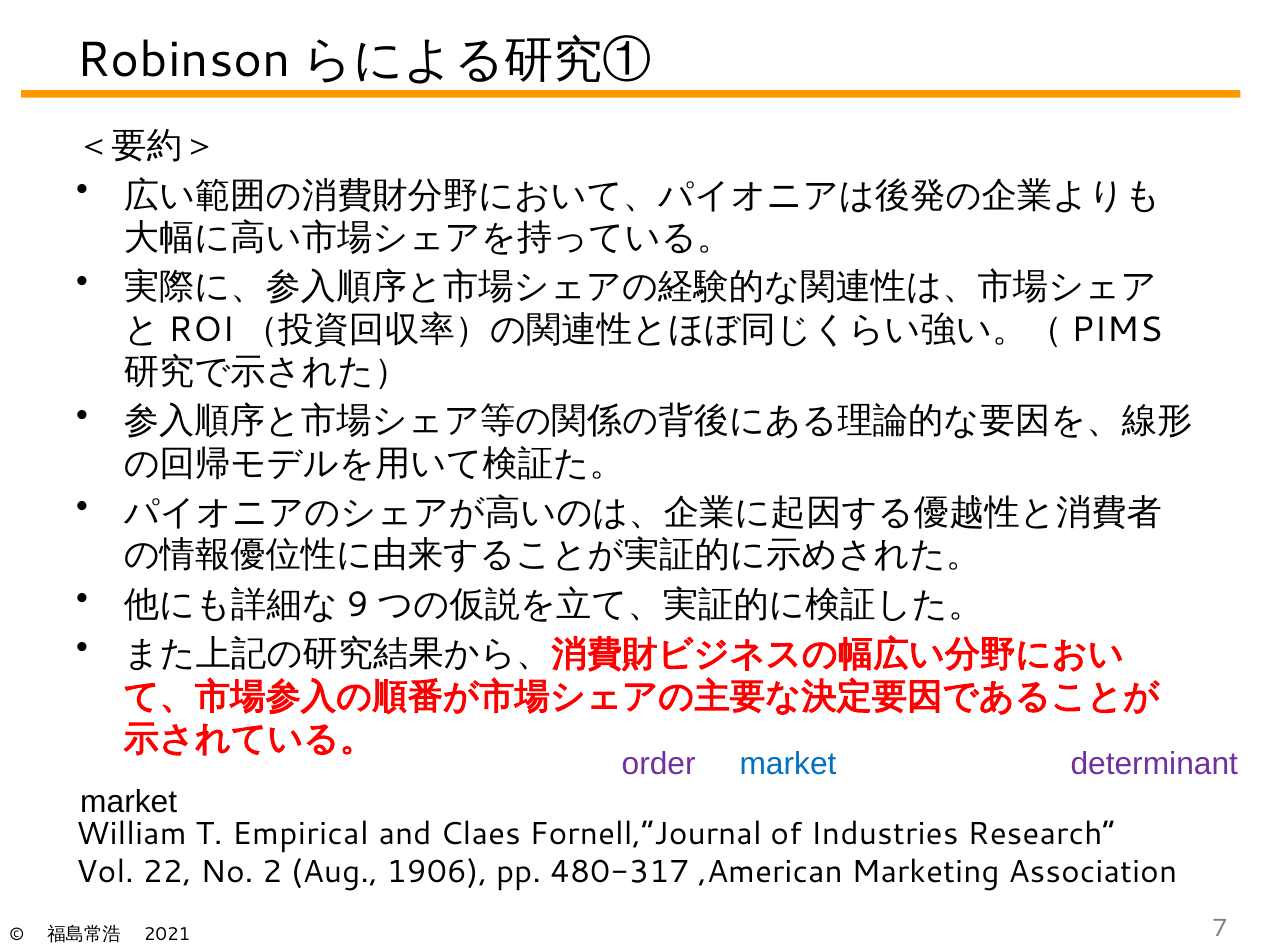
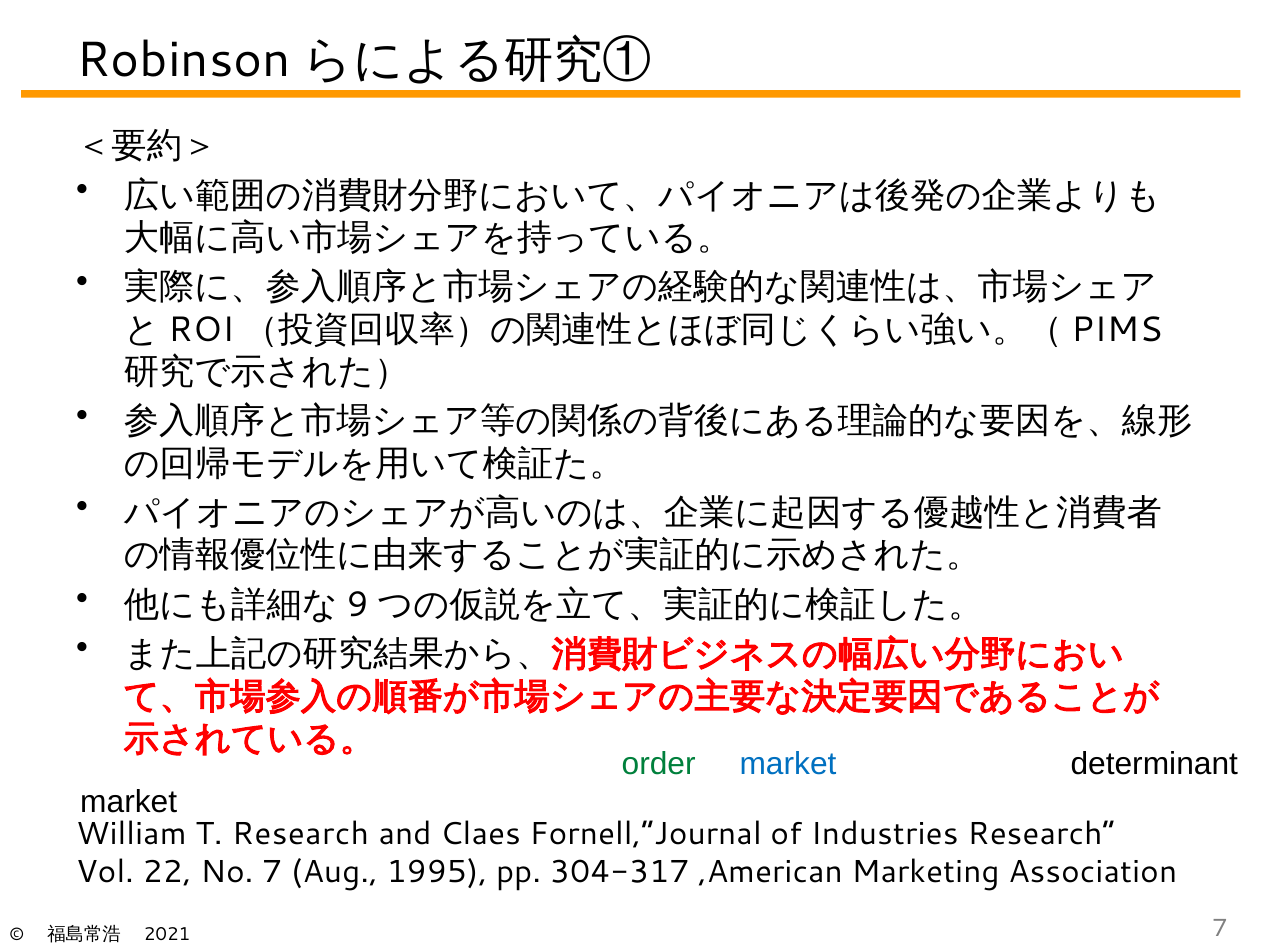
order colour: purple -> green (659, 763)
determinant colour: purple -> black (1154, 763)
T Empirical: Empirical -> Research (300, 834)
No 2: 2 -> 7 (272, 872)
1906: 1906 -> 1995 (437, 872)
480-317: 480-317 -> 304-317 (620, 872)
